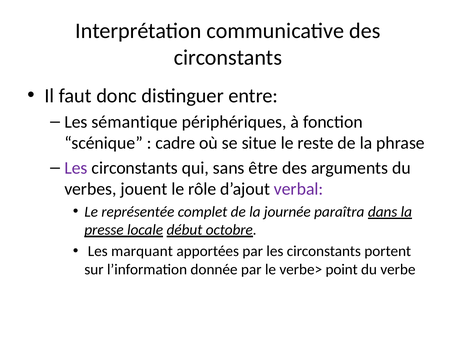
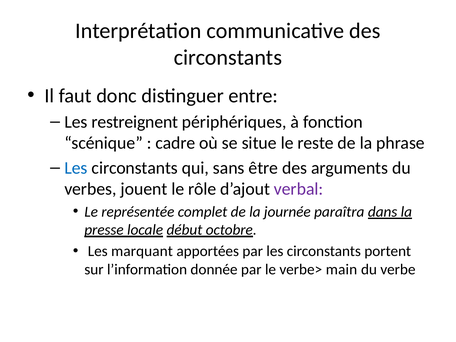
sémantique: sémantique -> restreignent (135, 122)
Les colour: purple -> blue (76, 168)
point: point -> main (341, 269)
